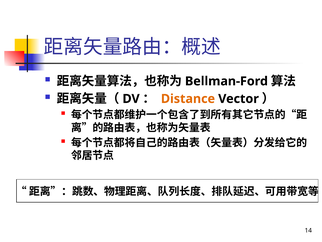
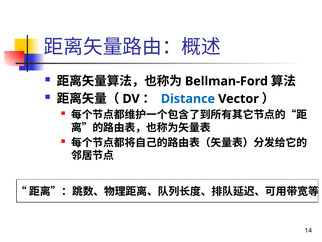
Distance colour: orange -> blue (188, 99)
